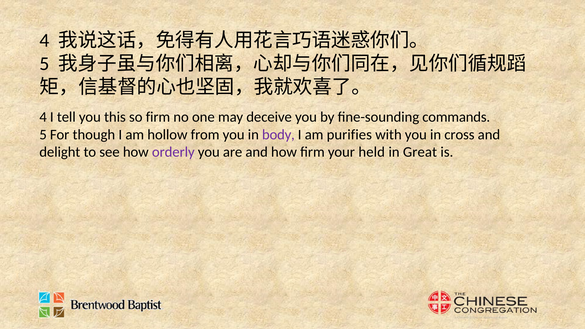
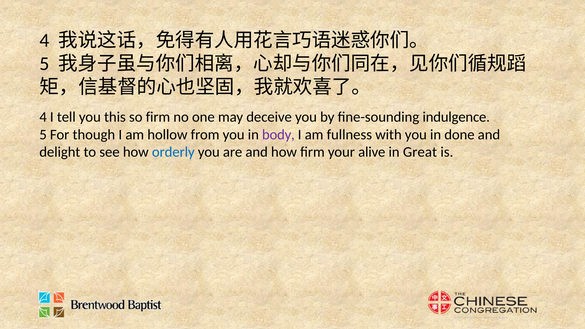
commands: commands -> indulgence (456, 117)
purifies: purifies -> fullness (349, 135)
cross: cross -> done (459, 135)
orderly colour: purple -> blue (173, 152)
held: held -> alive (372, 152)
